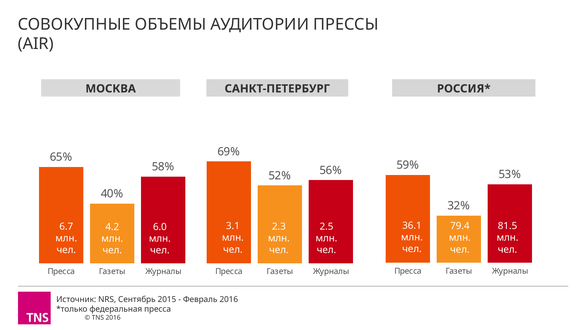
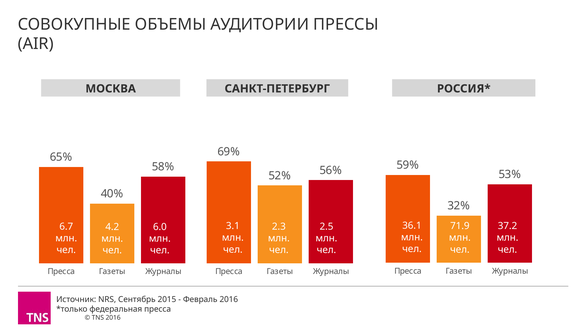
79.4: 79.4 -> 71.9 (460, 226)
81.5: 81.5 -> 37.2 (508, 226)
